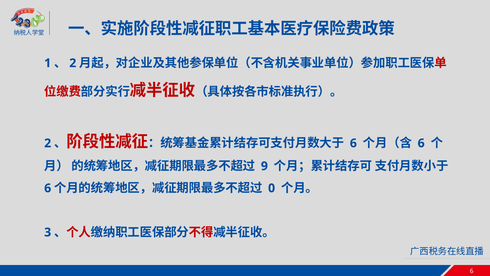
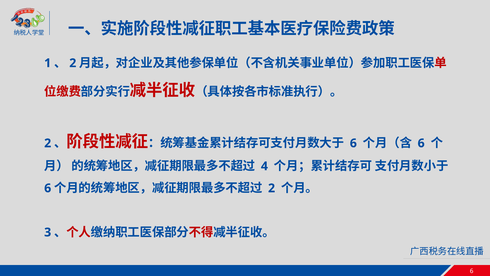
9: 9 -> 4 (264, 166)
0: 0 -> 2 (272, 188)
